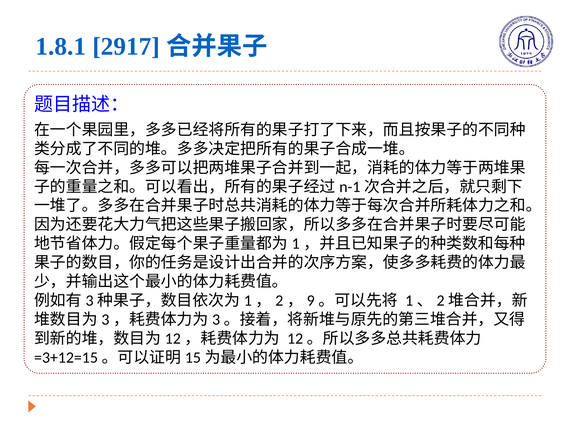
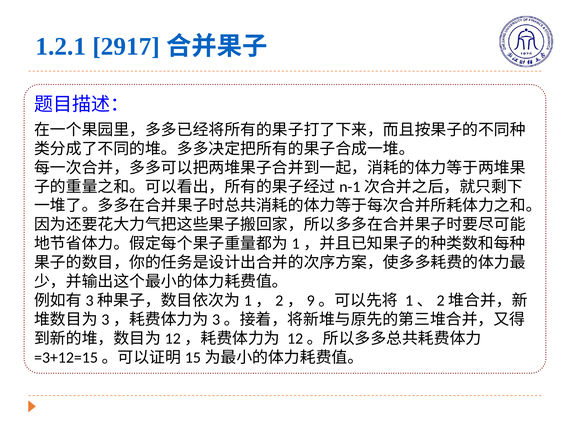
1.8.1: 1.8.1 -> 1.2.1 (61, 46)
